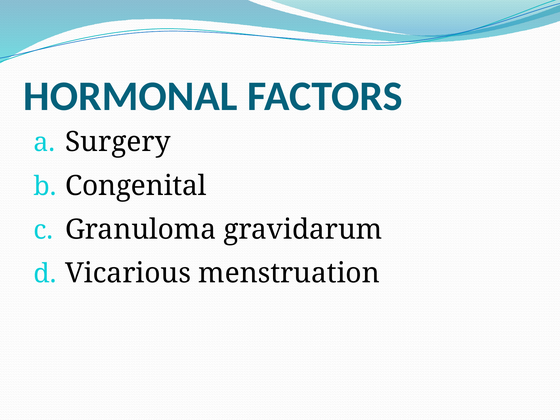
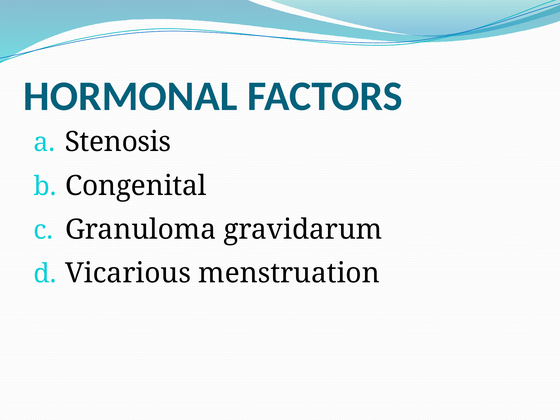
Surgery: Surgery -> Stenosis (118, 142)
